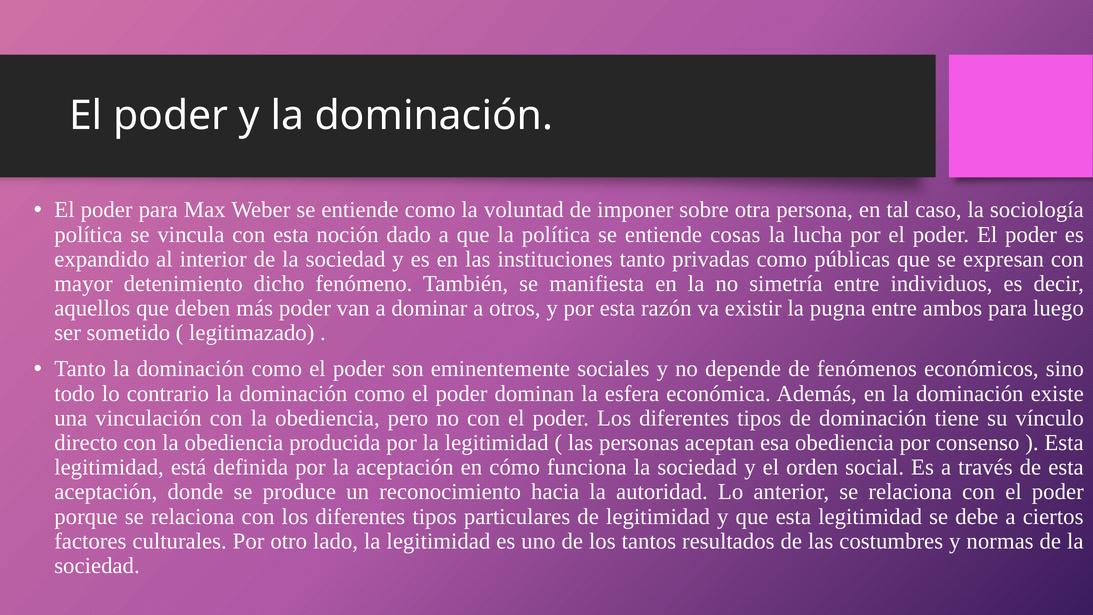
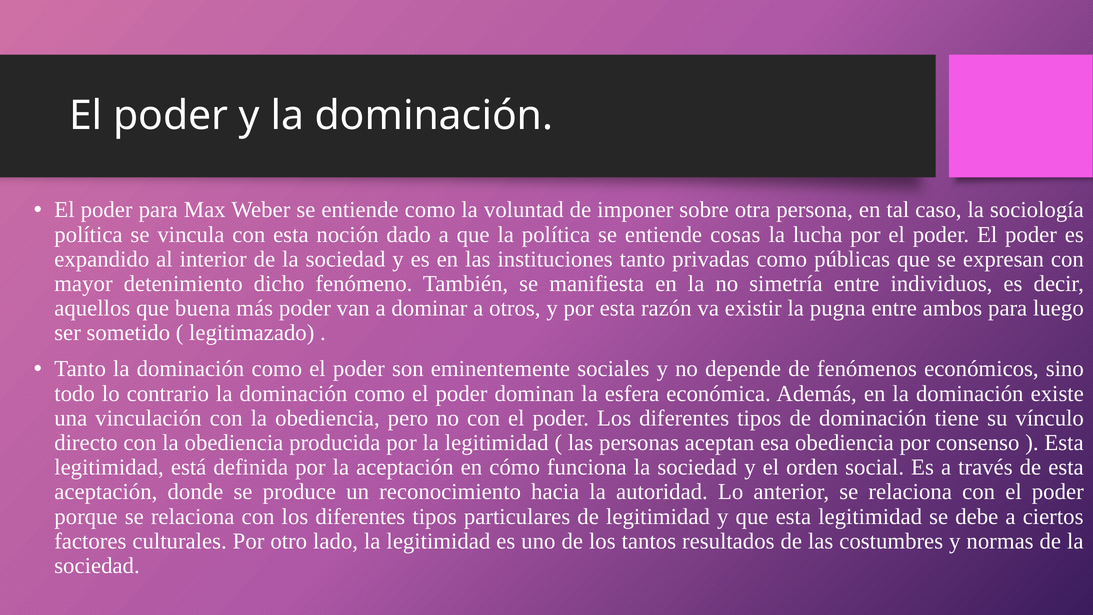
deben: deben -> buena (203, 308)
